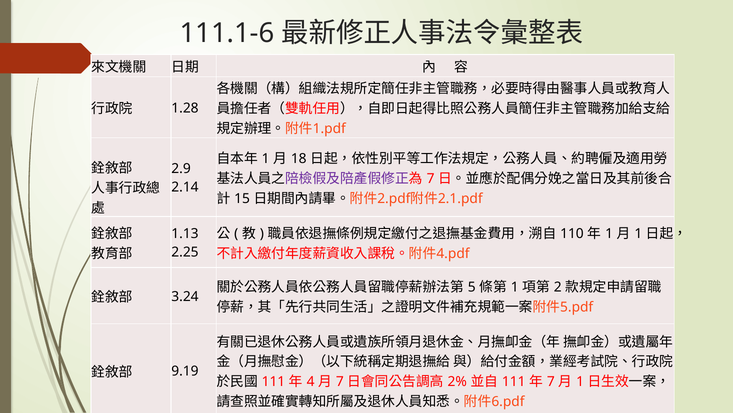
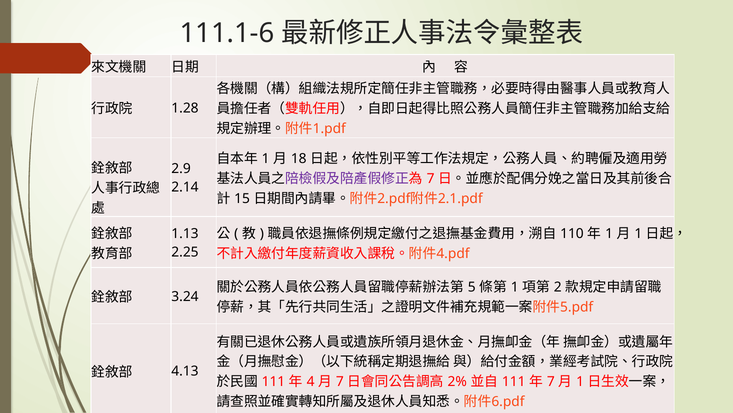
9.19: 9.19 -> 4.13 (185, 371)
